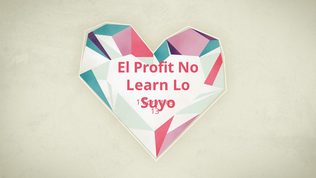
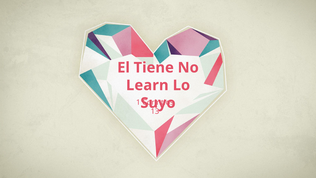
Profit: Profit -> Tiene (154, 68)
